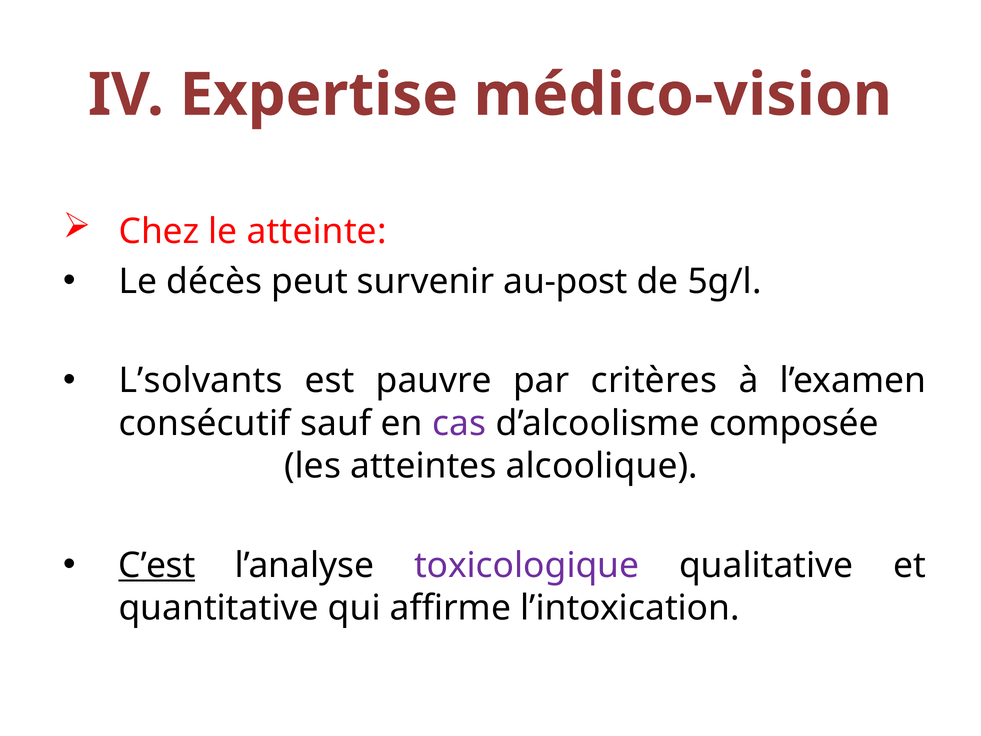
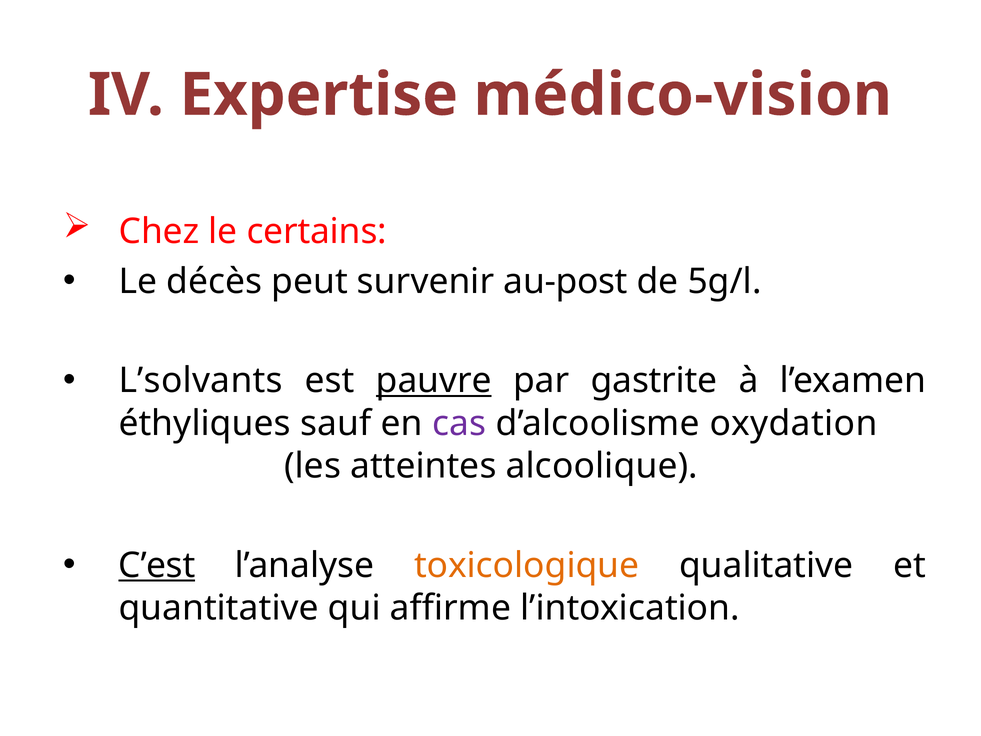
atteinte: atteinte -> certains (317, 232)
pauvre underline: none -> present (434, 381)
critères: critères -> gastrite (654, 381)
consécutif: consécutif -> éthyliques (205, 423)
composée: composée -> oxydation (794, 423)
toxicologique colour: purple -> orange (527, 565)
